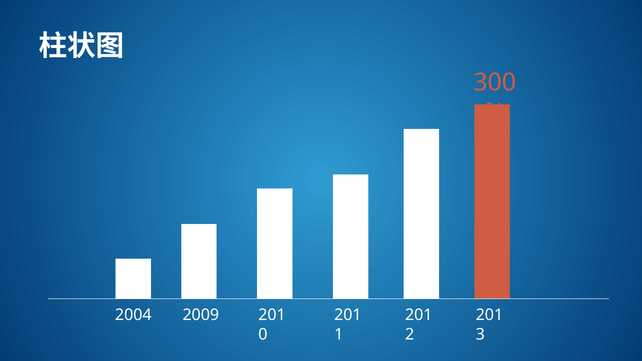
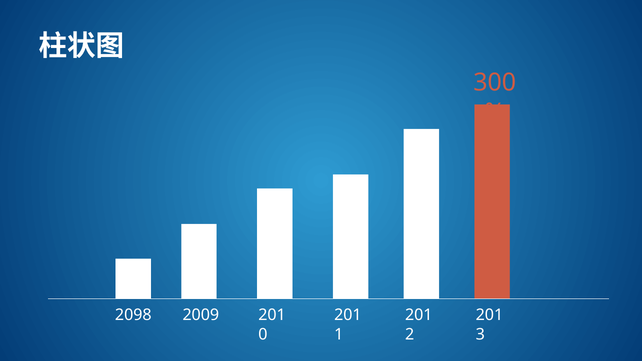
2004: 2004 -> 2098 (133, 315)
